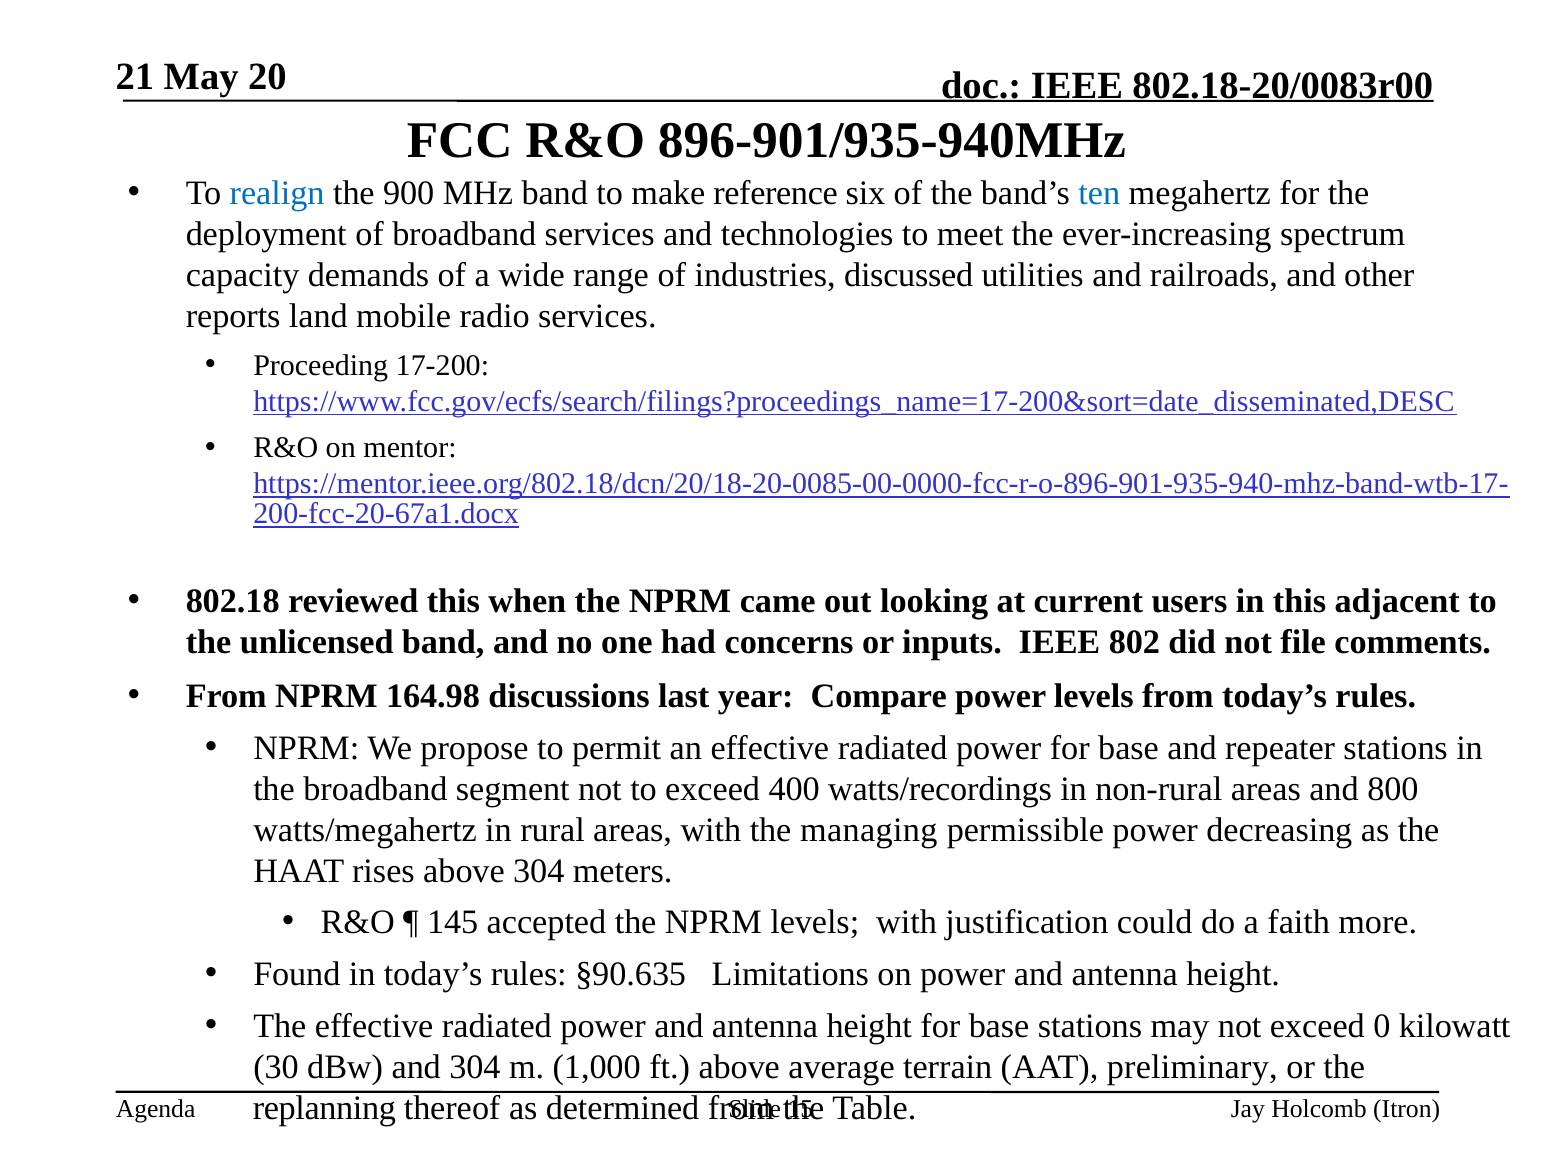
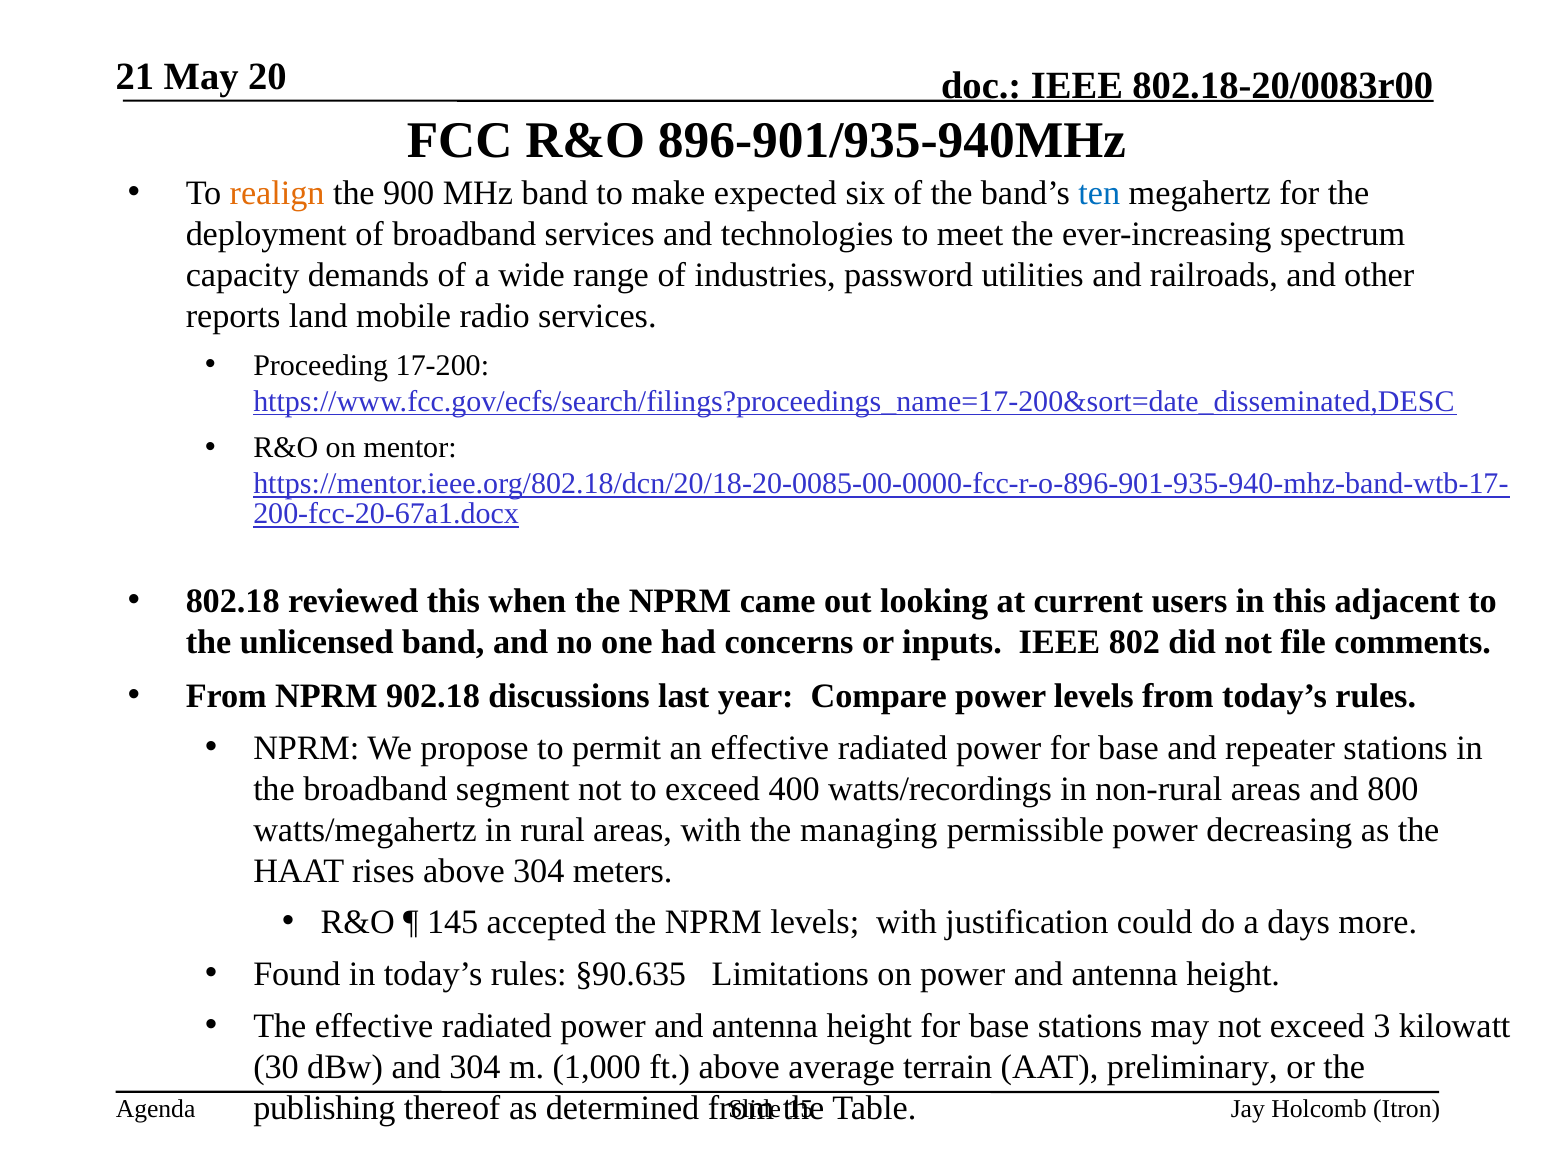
realign colour: blue -> orange (277, 193)
reference: reference -> expected (775, 193)
discussed: discussed -> password (909, 275)
164.98: 164.98 -> 902.18 (433, 697)
faith: faith -> days (1299, 923)
0: 0 -> 3 (1382, 1026)
replanning: replanning -> publishing (324, 1108)
